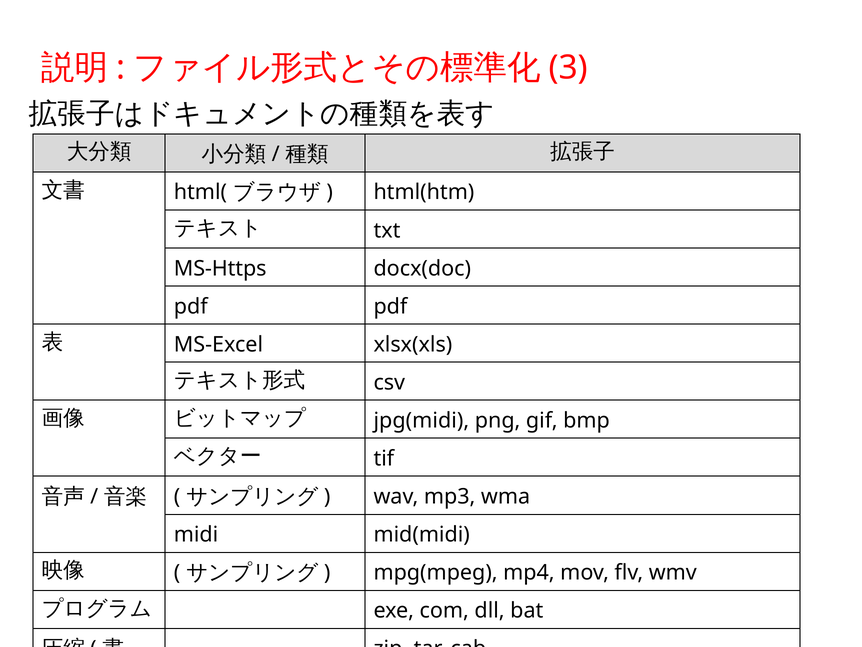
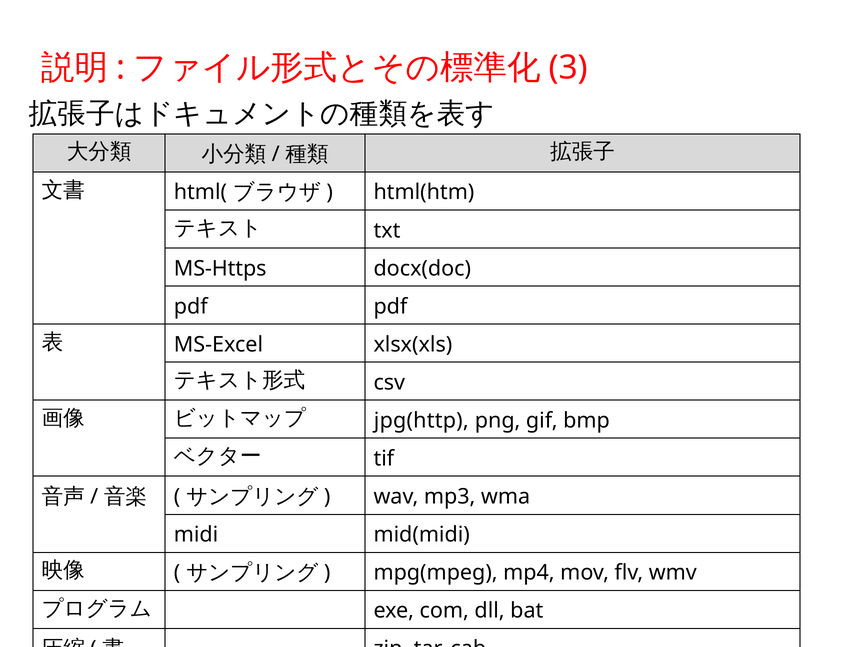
jpg(midi: jpg(midi -> jpg(http (421, 420)
